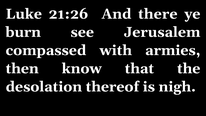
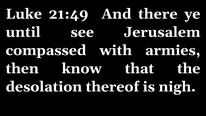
21:26: 21:26 -> 21:49 (68, 14)
burn: burn -> until (23, 32)
